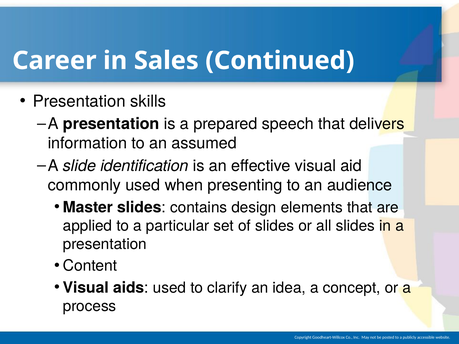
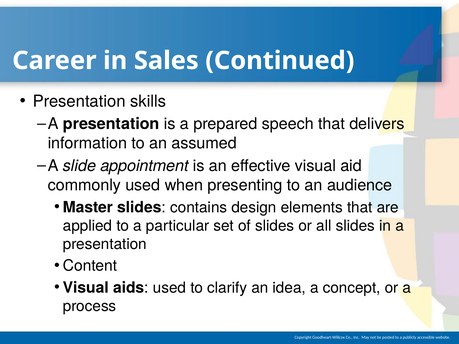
identification: identification -> appointment (144, 166)
